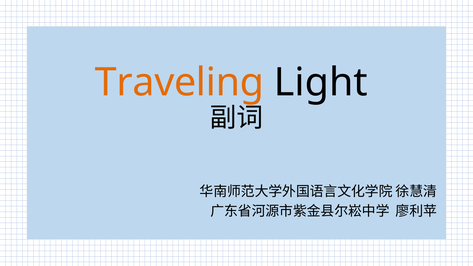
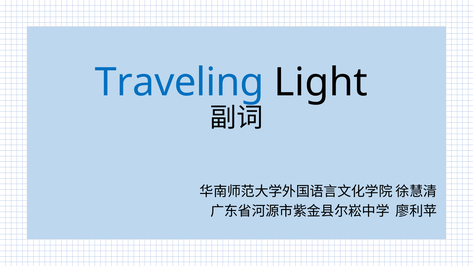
Traveling colour: orange -> blue (179, 82)
